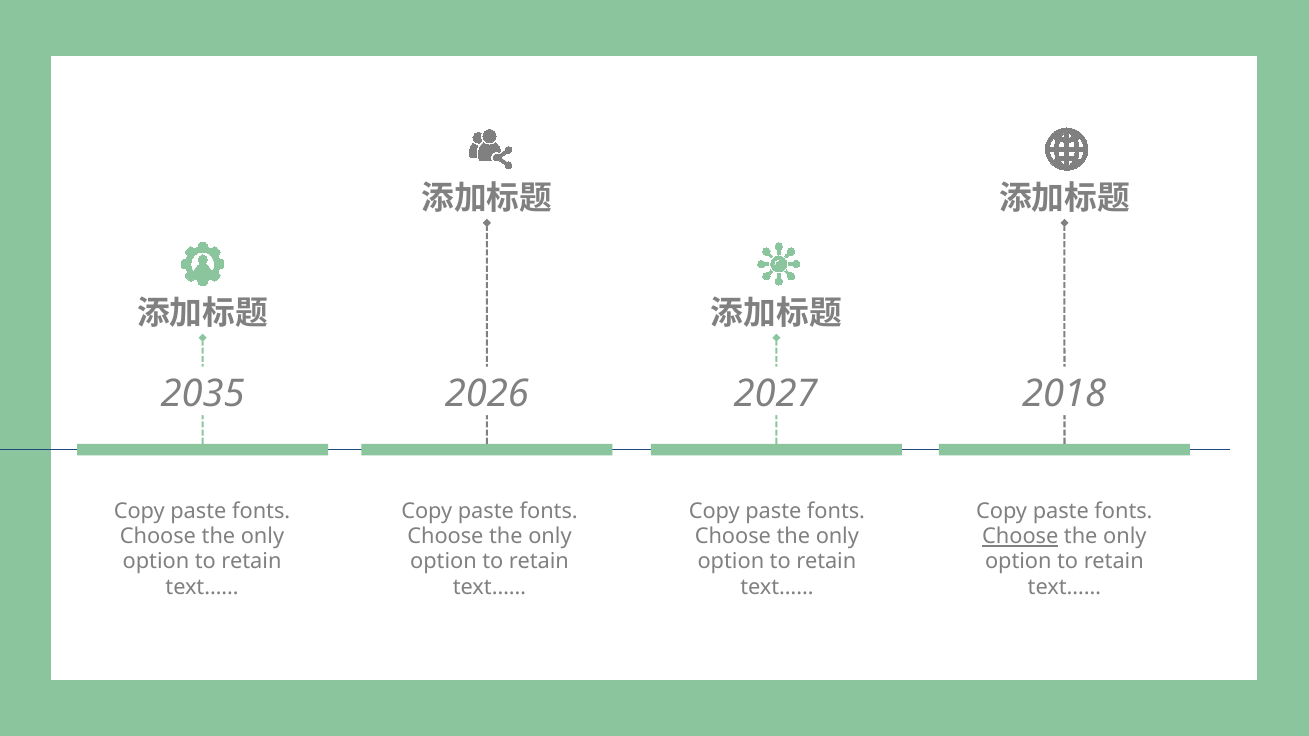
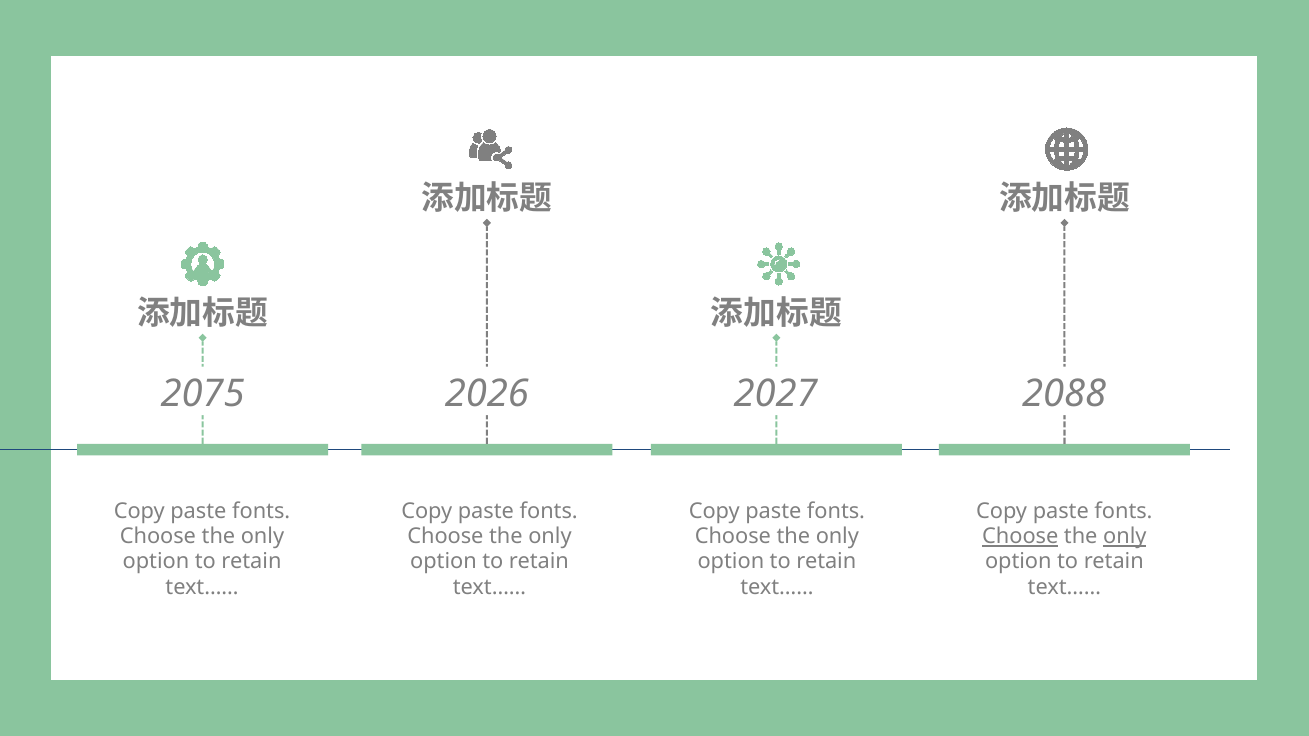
2035: 2035 -> 2075 (203, 394)
2018: 2018 -> 2088 (1064, 394)
only underline: none -> present (1125, 537)
